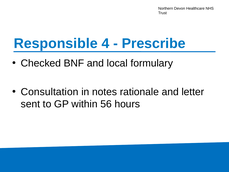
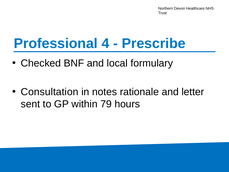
Responsible: Responsible -> Professional (56, 43)
56: 56 -> 79 (106, 104)
